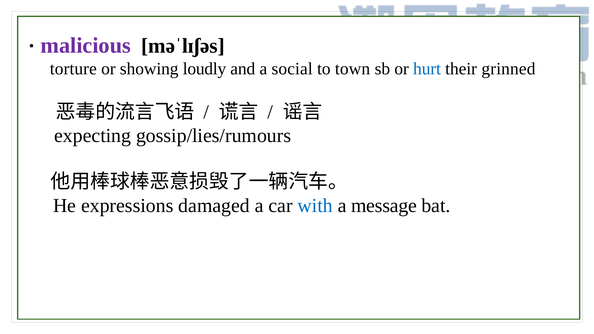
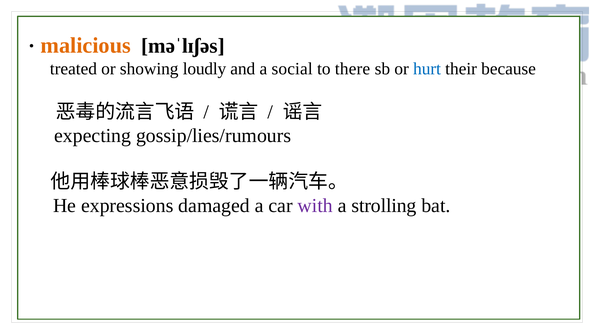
malicious colour: purple -> orange (86, 45)
torture: torture -> treated (73, 69)
town: town -> there (353, 69)
grinned: grinned -> because (509, 69)
with colour: blue -> purple (315, 206)
message: message -> strolling (384, 206)
